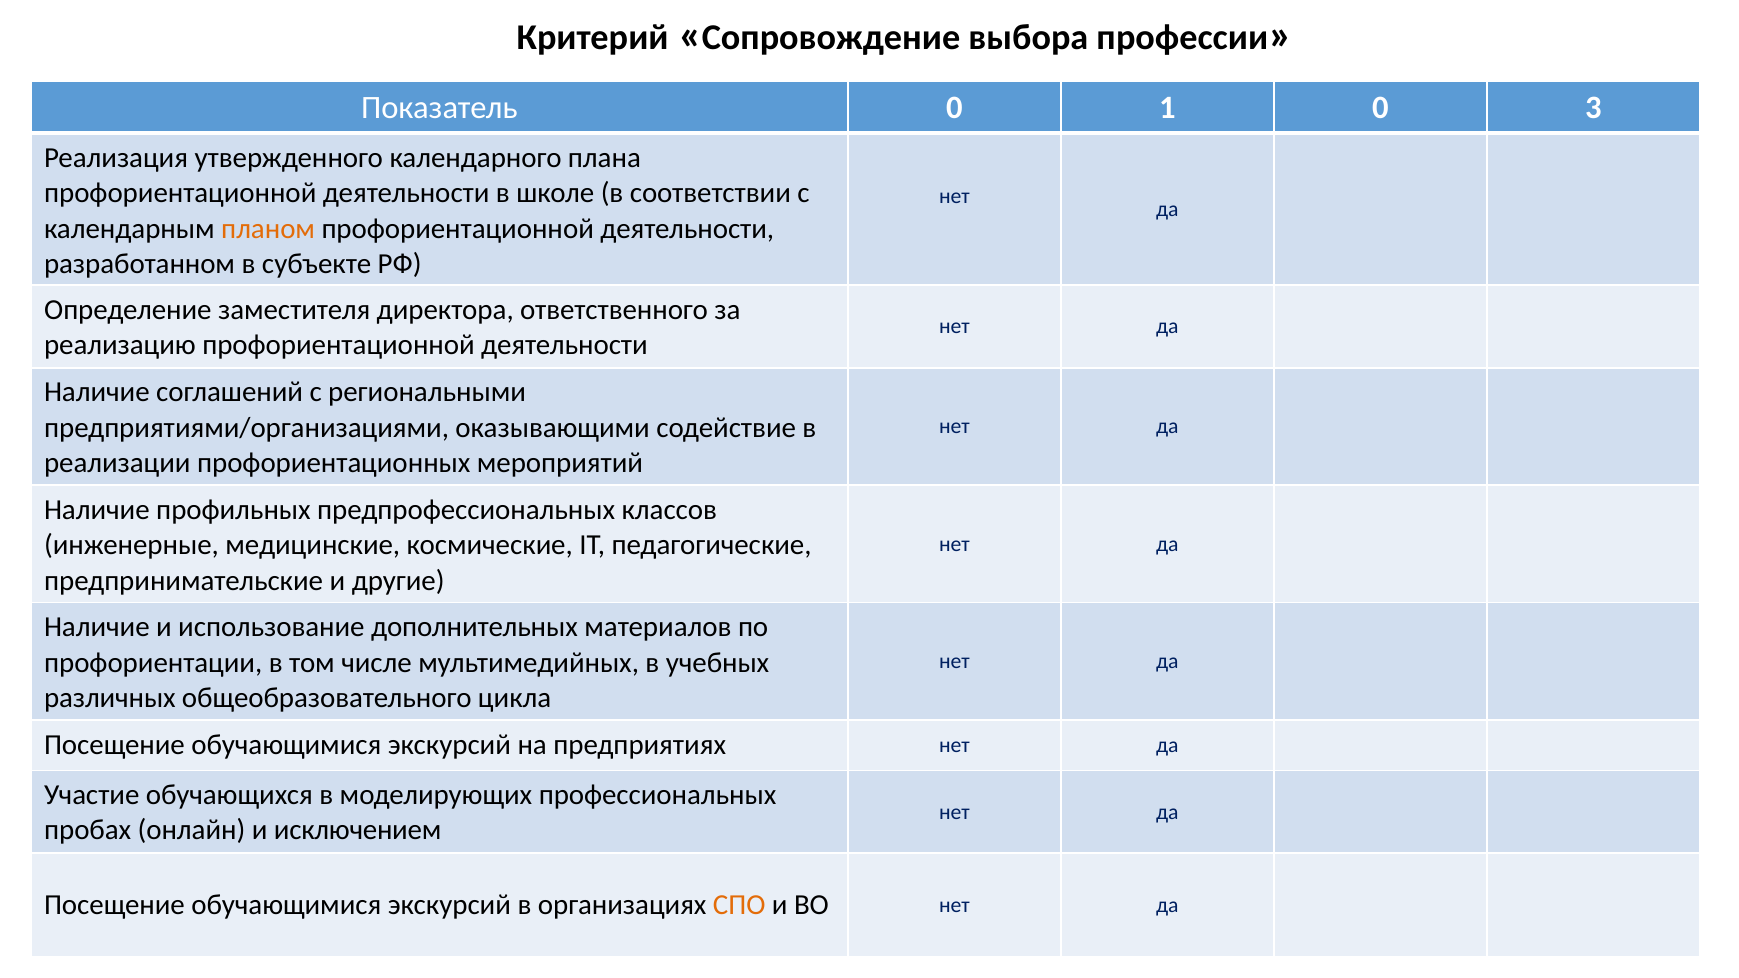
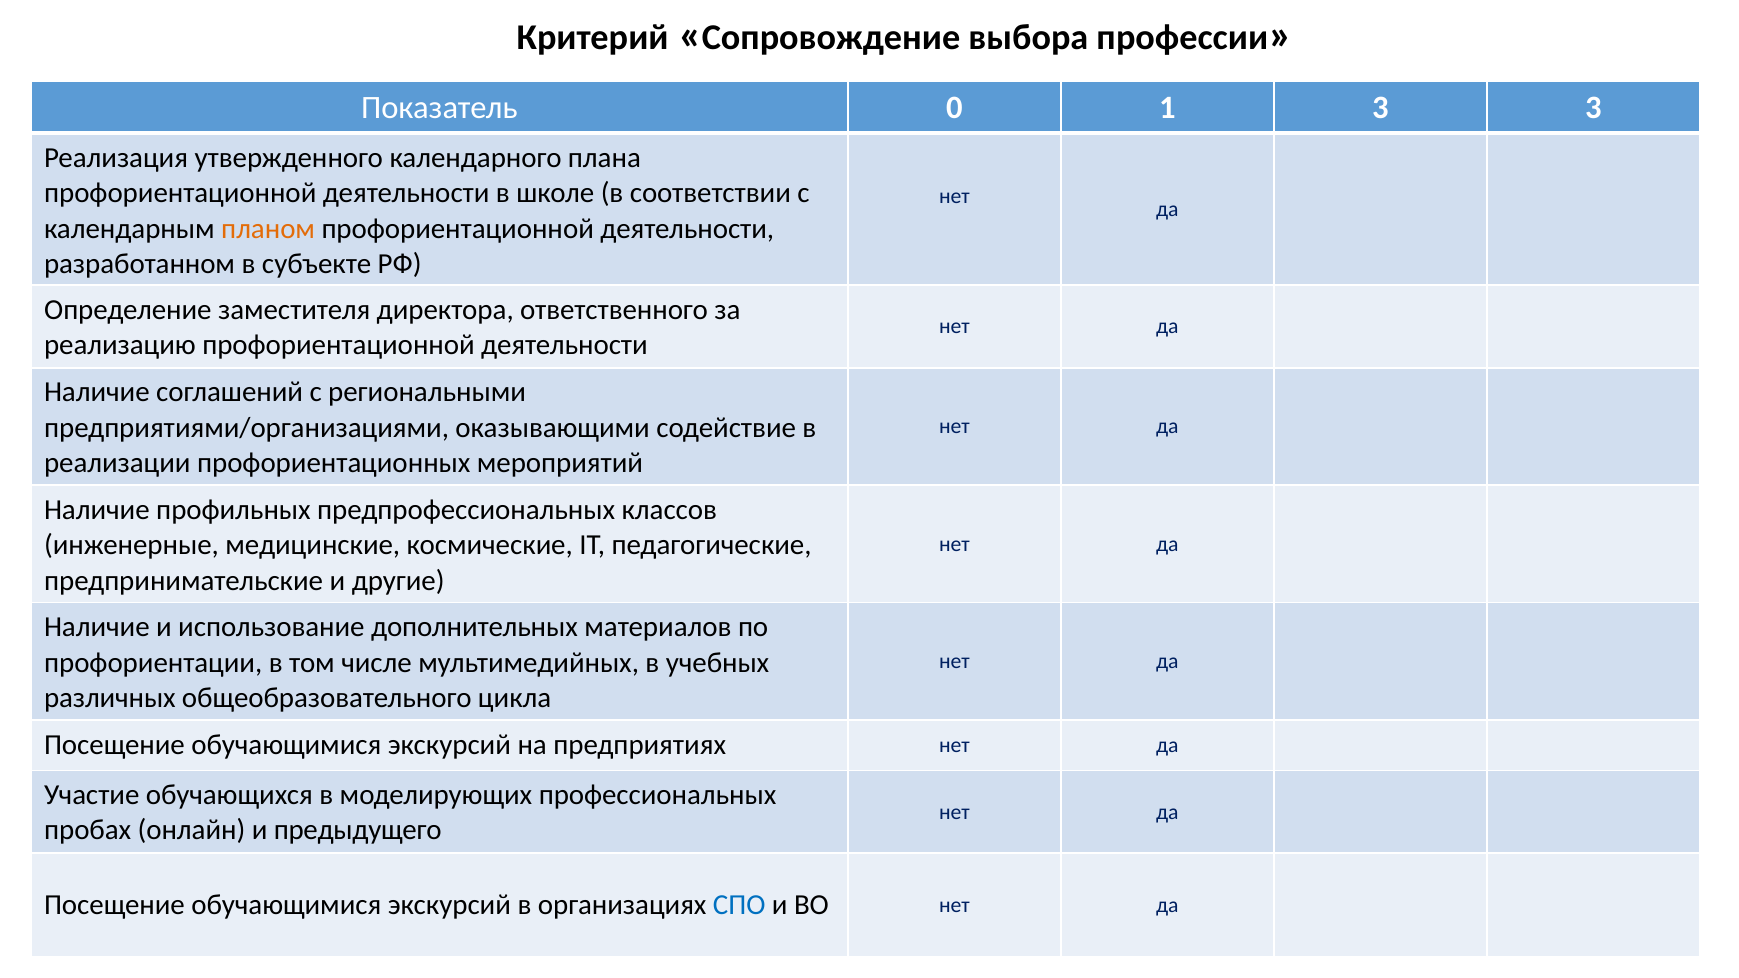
1 0: 0 -> 3 (1380, 108)
исключением: исключением -> предыдущего (358, 831)
СПО colour: orange -> blue (739, 905)
